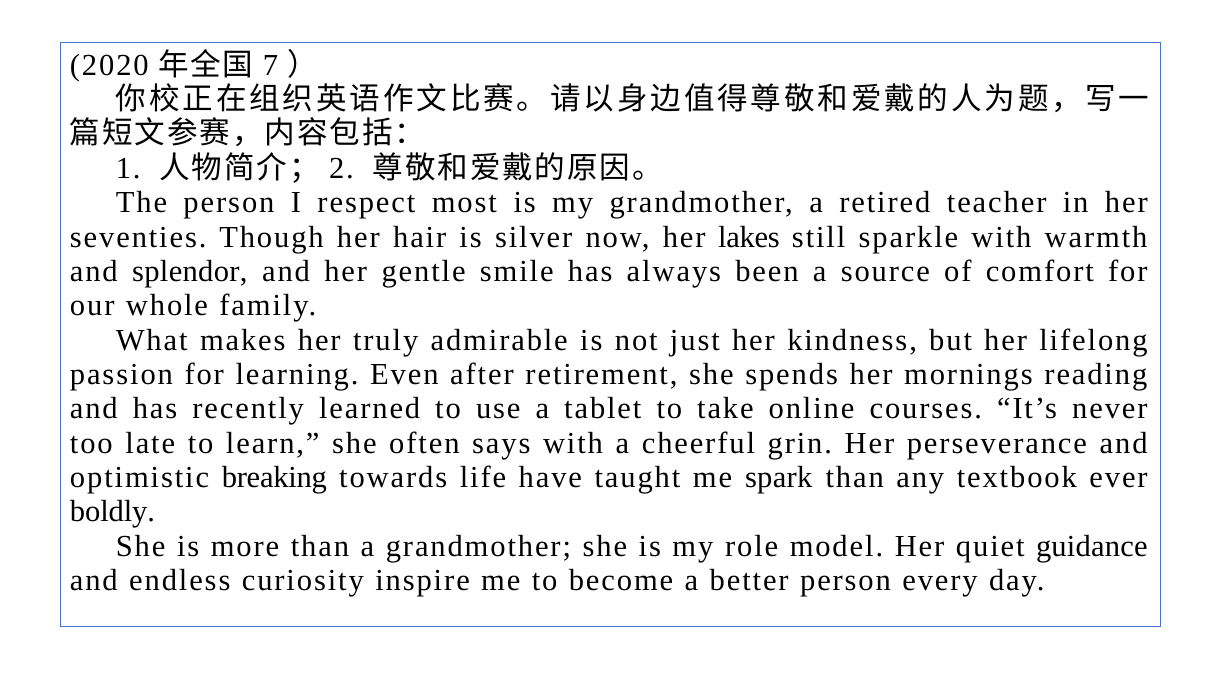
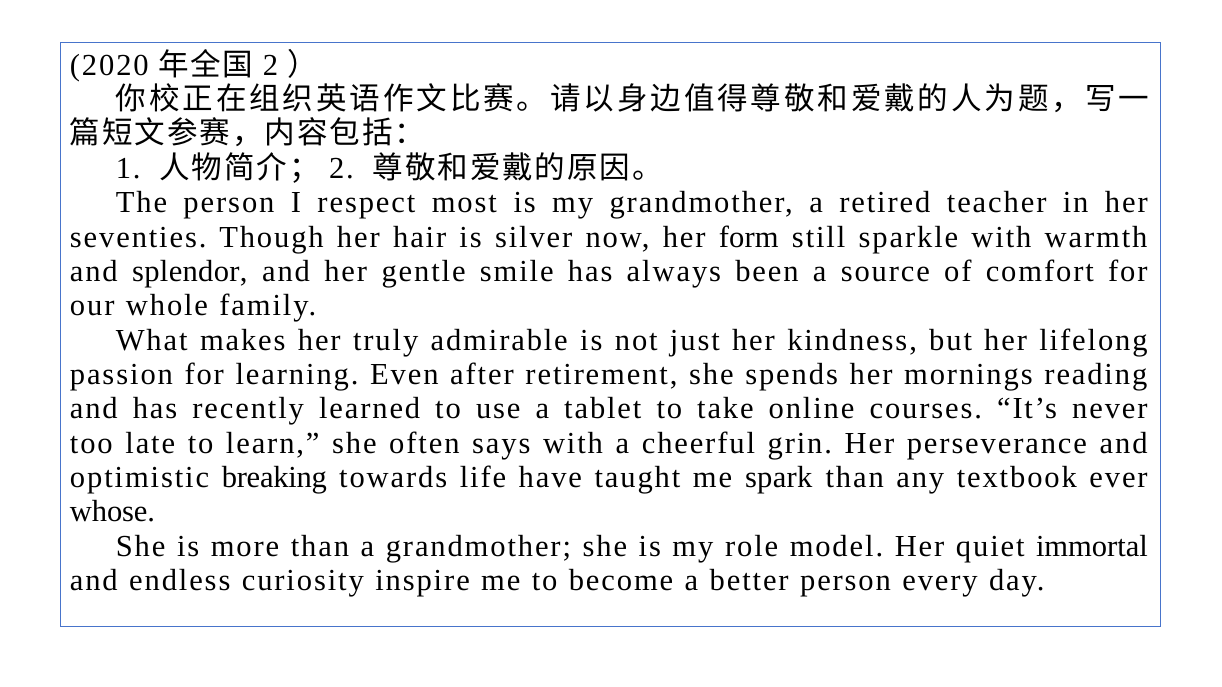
7: 7 -> 2 (270, 65)
lakes: lakes -> form (749, 237)
boldly: boldly -> whose (113, 512)
guidance: guidance -> immortal (1092, 547)
